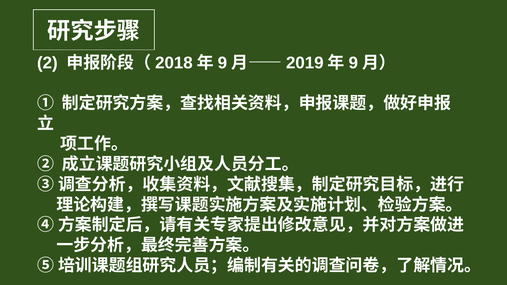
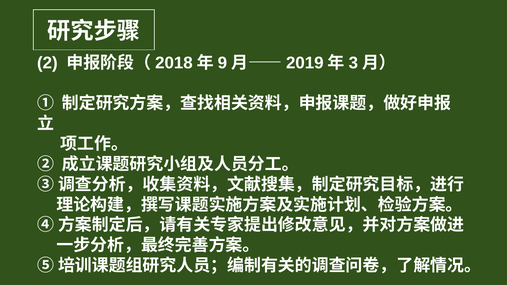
9: 9 -> 3 (353, 63)
